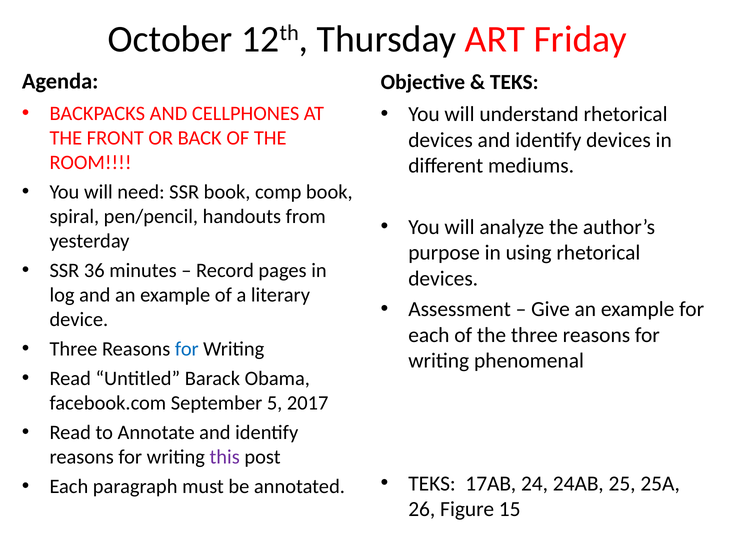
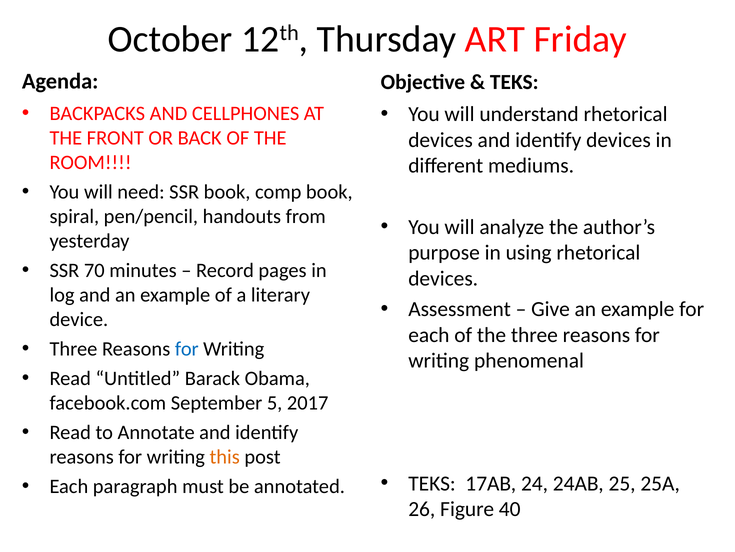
36: 36 -> 70 (94, 270)
this colour: purple -> orange (225, 457)
15: 15 -> 40 (510, 508)
